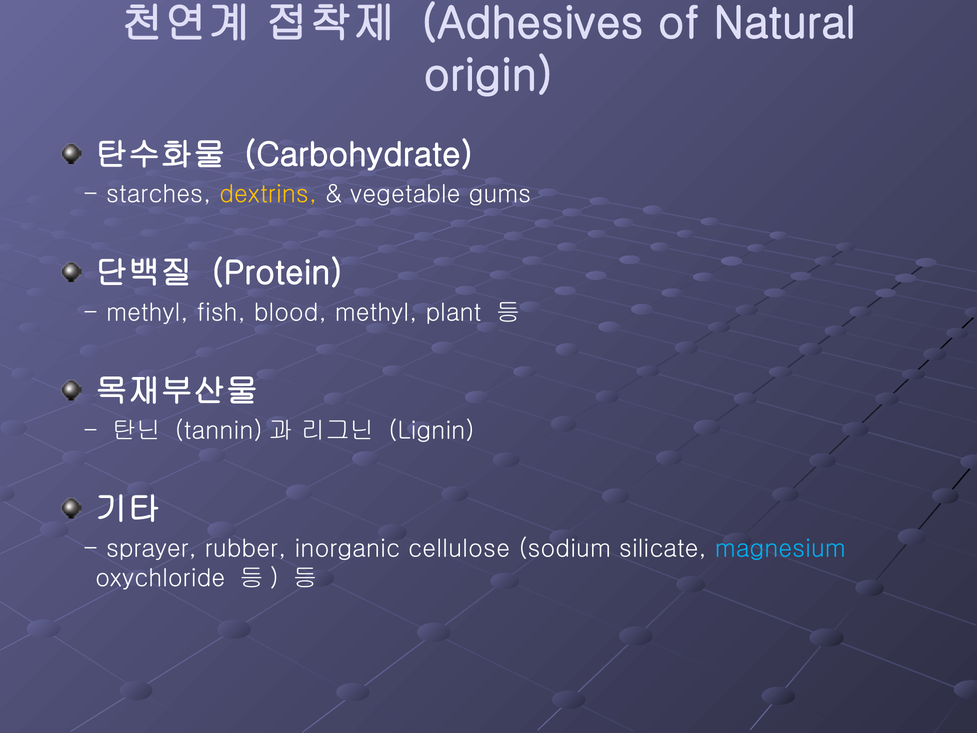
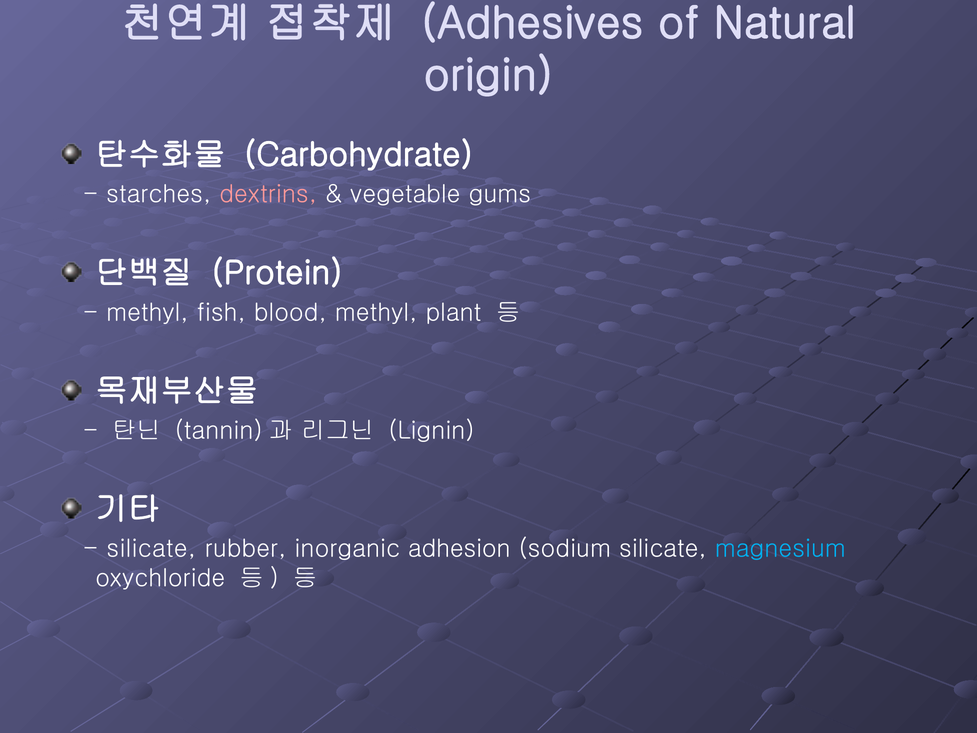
dextrins colour: yellow -> pink (268, 194)
sprayer: sprayer -> silicate (151, 549)
cellulose: cellulose -> adhesion (459, 549)
